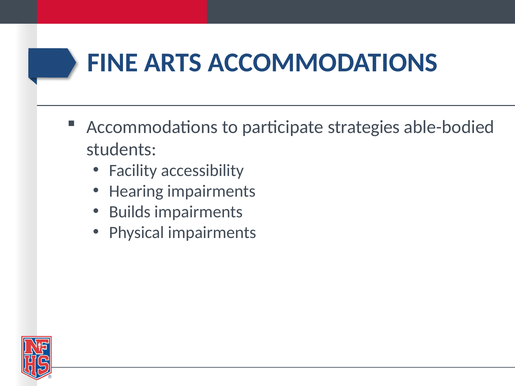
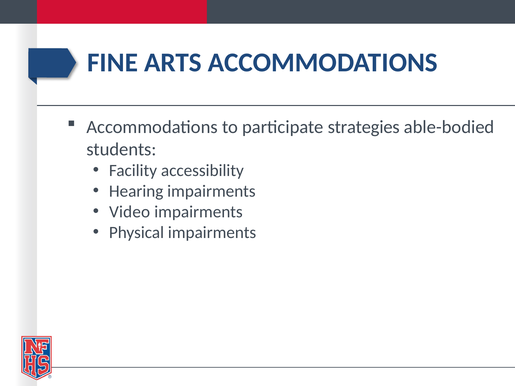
Builds: Builds -> Video (130, 212)
